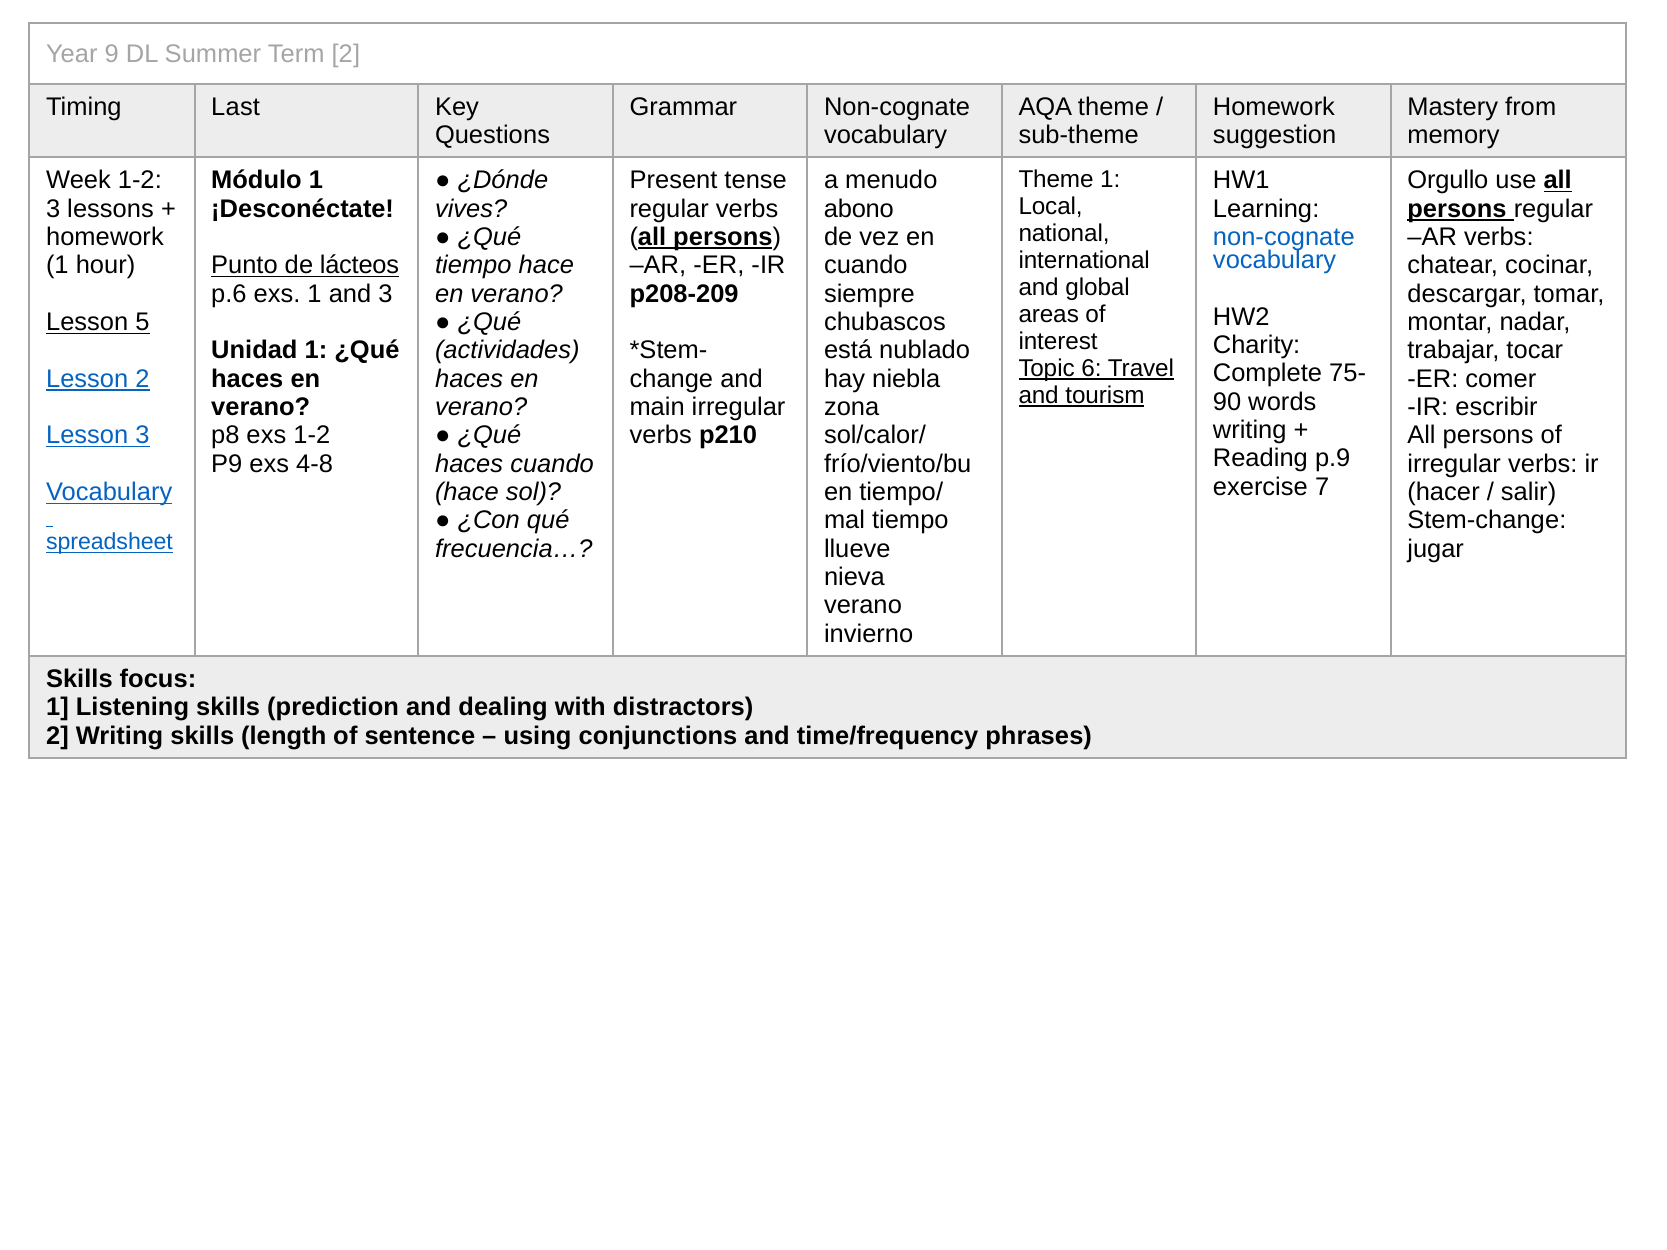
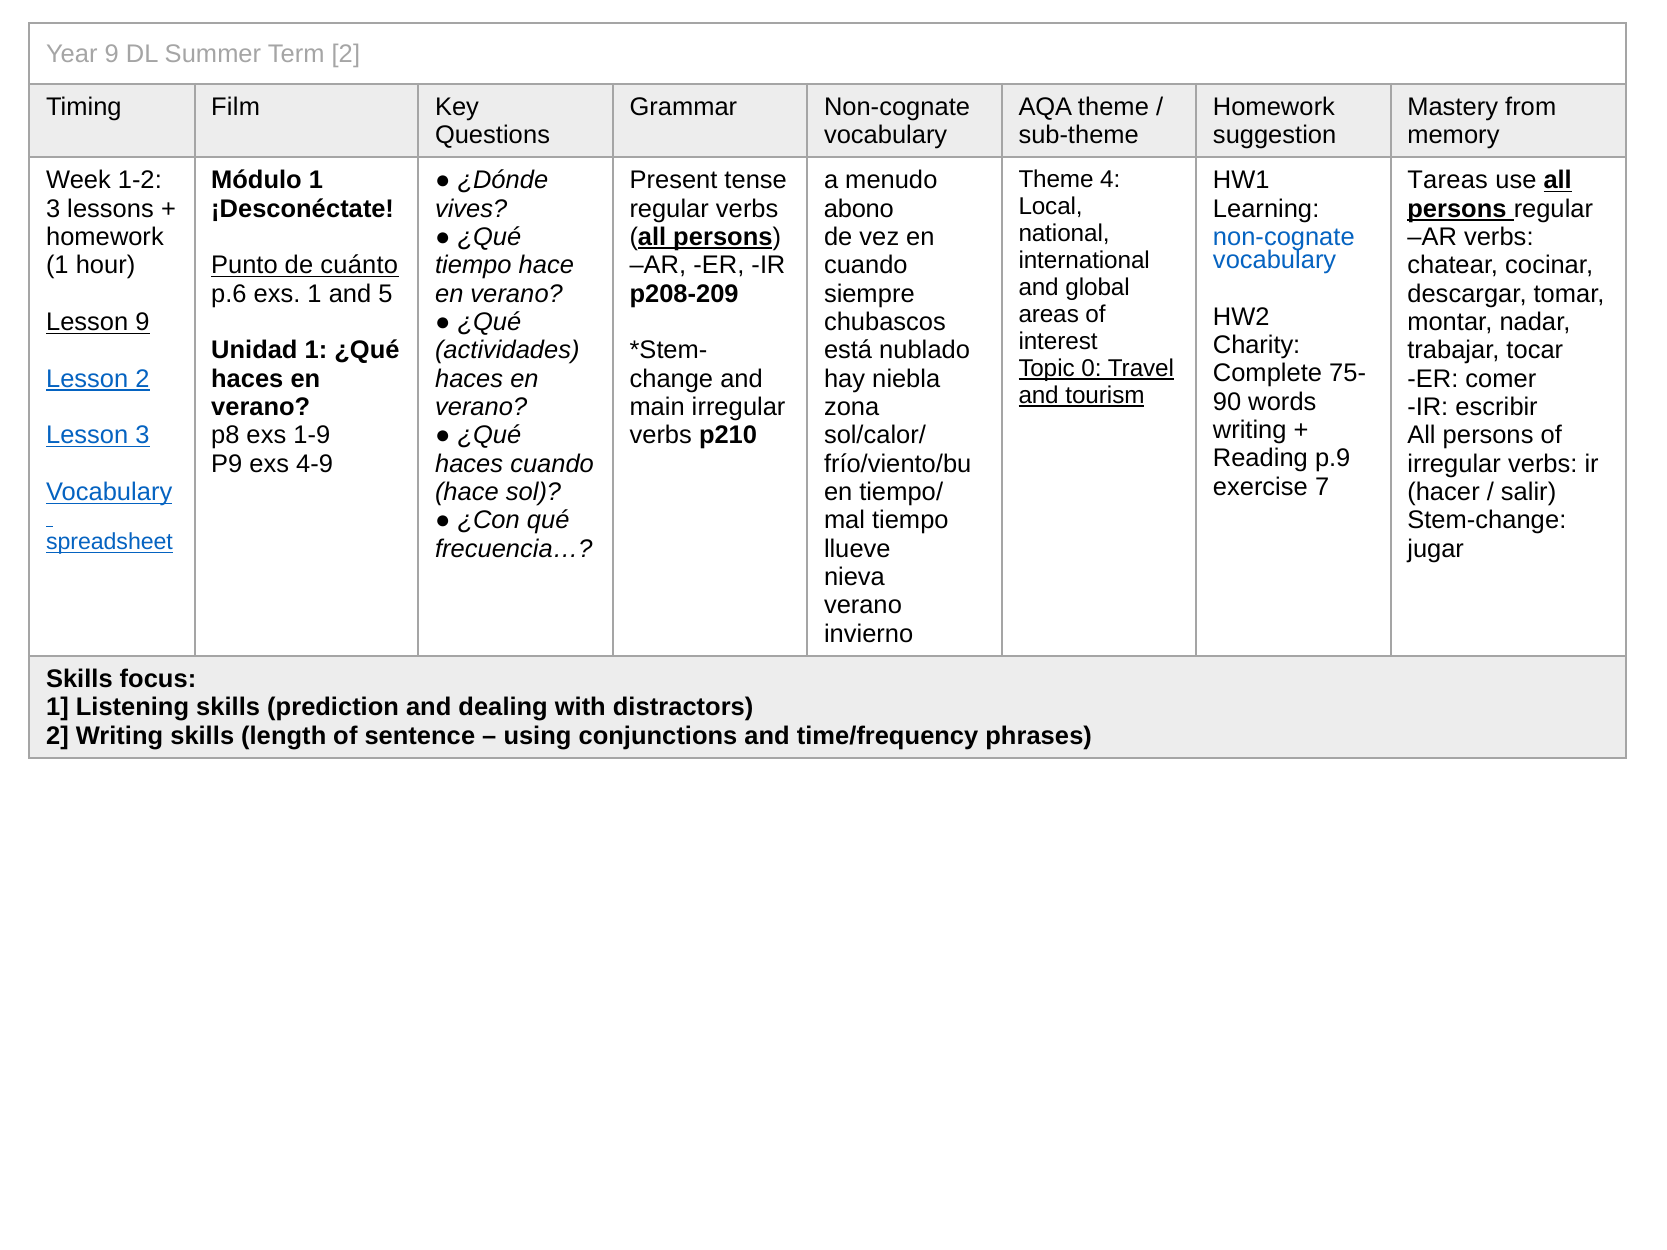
Last: Last -> Film (236, 107)
Theme 1: 1 -> 4 (1110, 180)
Orgullo: Orgullo -> Tareas (1448, 180)
lácteos: lácteos -> cuánto (359, 265)
and 3: 3 -> 5 (386, 294)
Lesson 5: 5 -> 9 (143, 322)
6: 6 -> 0 (1092, 368)
exs 1-2: 1-2 -> 1-9 (312, 436)
4-8: 4-8 -> 4-9 (315, 464)
